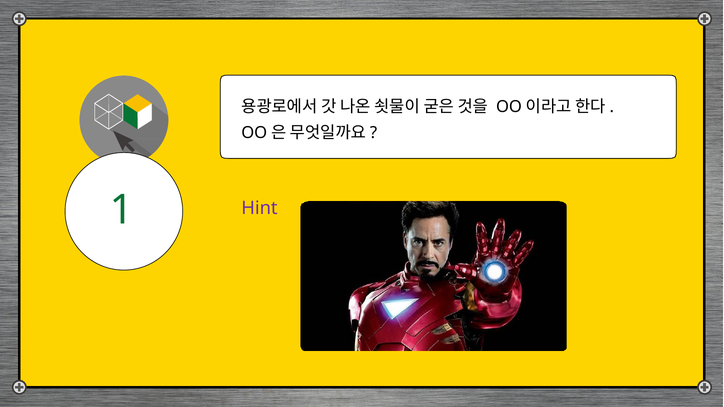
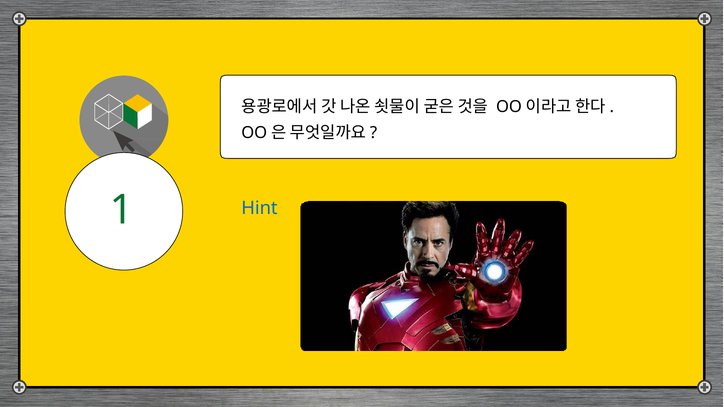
Hint colour: purple -> blue (259, 208)
